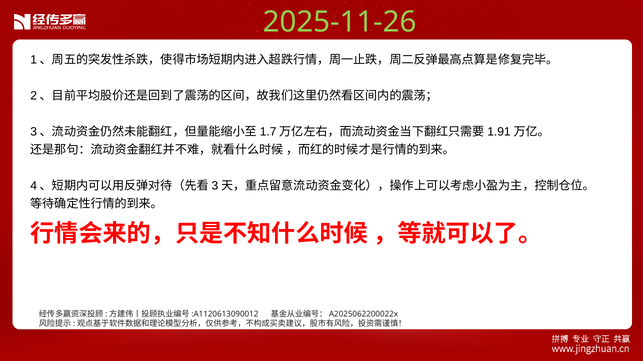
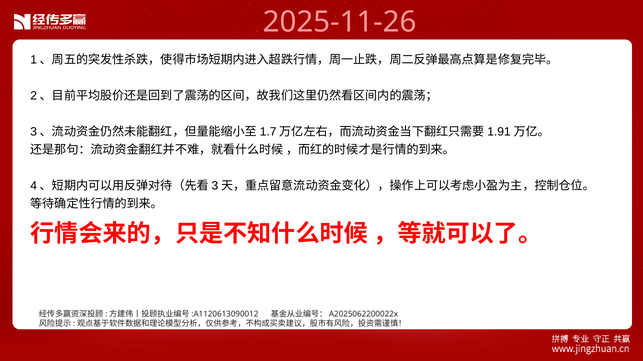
2025-11-26 colour: light green -> pink (340, 22)
